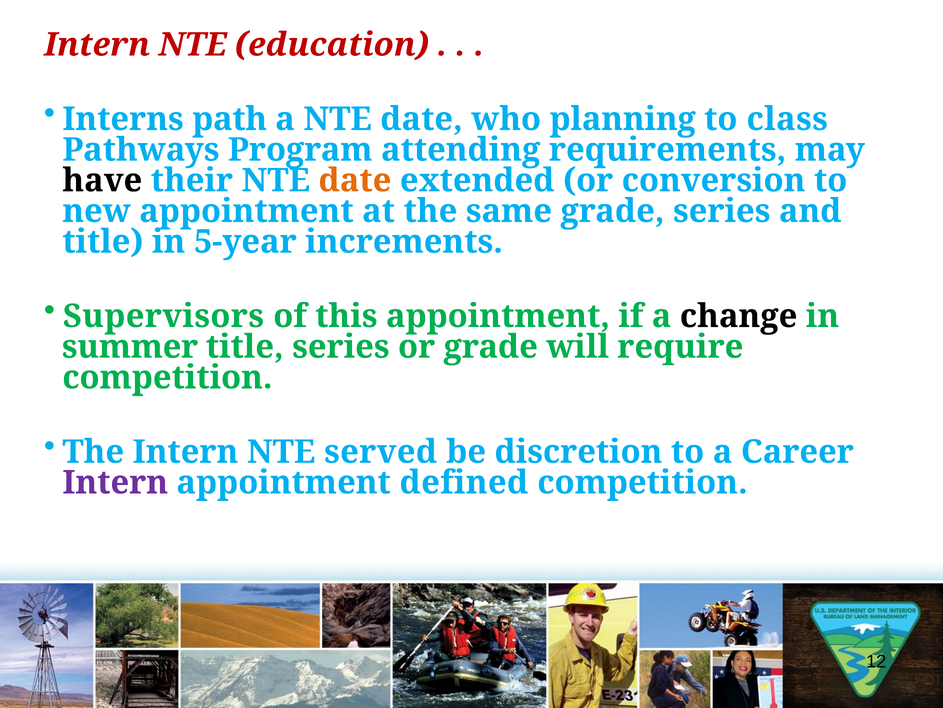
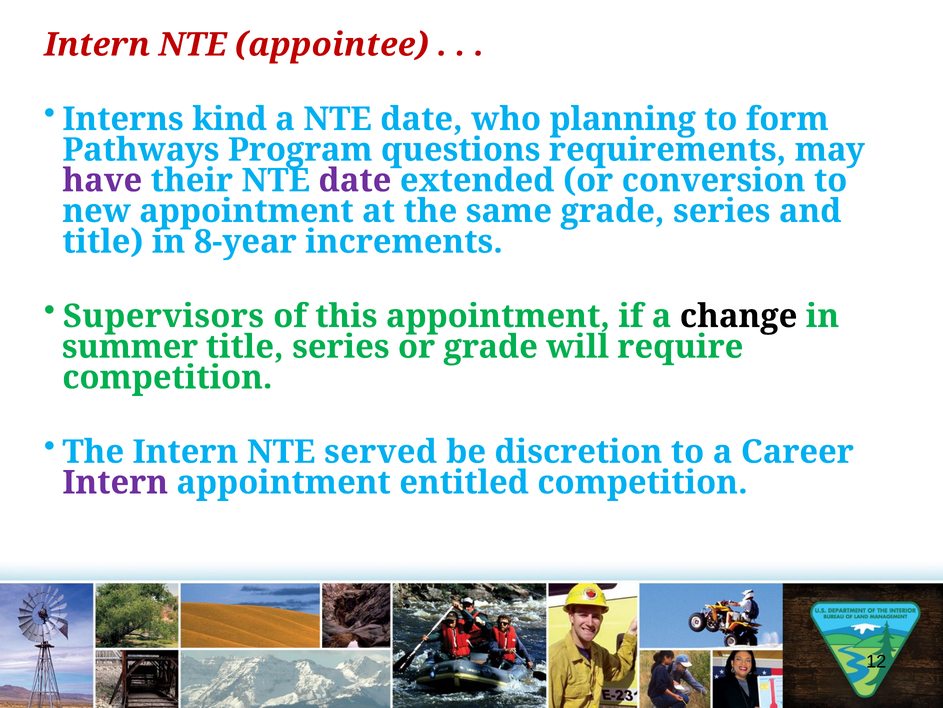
education: education -> appointee (332, 45)
path: path -> kind (230, 119)
class: class -> form (787, 119)
attending: attending -> questions (461, 150)
have colour: black -> purple (102, 180)
date colour: orange -> purple (355, 180)
5-year: 5-year -> 8-year (245, 242)
defined: defined -> entitled (464, 482)
